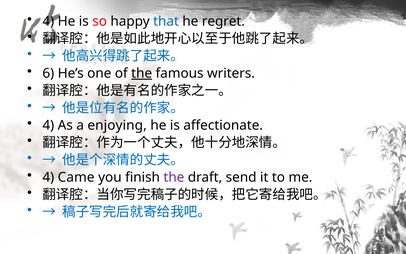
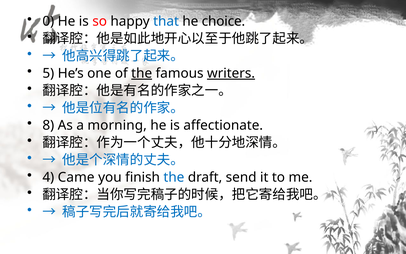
4: 4 -> 0 (48, 21)
regret: regret -> choice (223, 21)
6: 6 -> 5 (48, 73)
writers underline: none -> present (231, 73)
4: 4 -> 8 (48, 125)
enjoying: enjoying -> morning (117, 125)
the colour: purple -> blue (174, 177)
